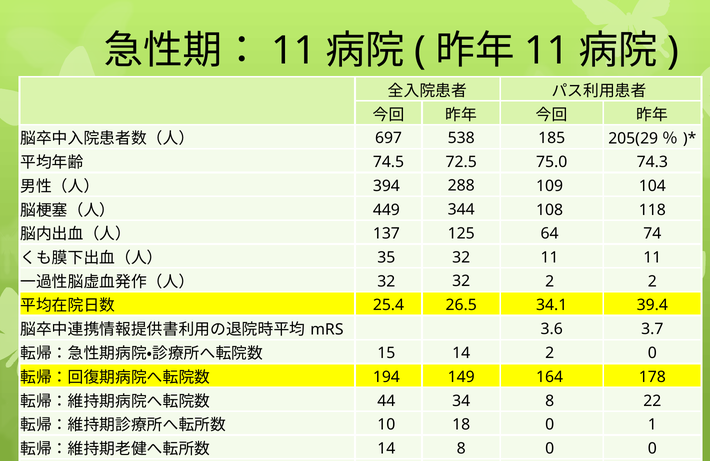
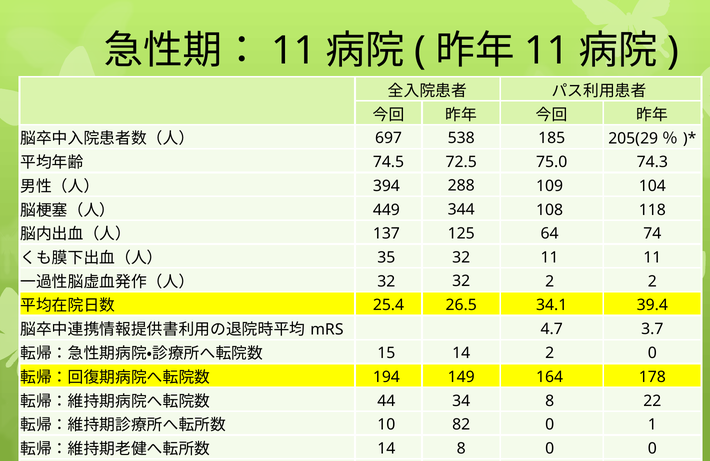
3.6: 3.6 -> 4.7 (552, 329)
18: 18 -> 82 (461, 425)
